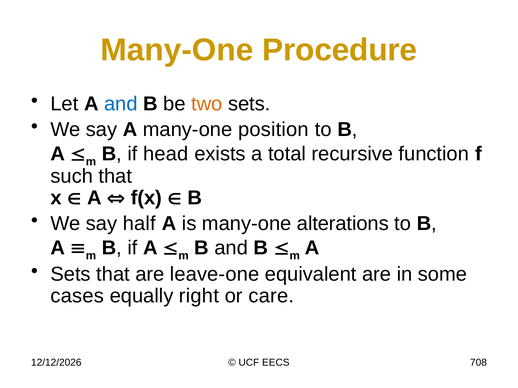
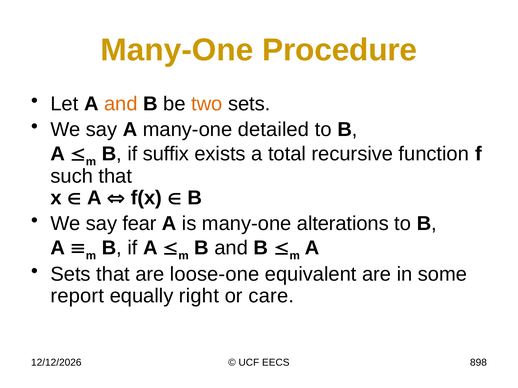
and colour: blue -> orange (121, 104)
position: position -> detailed (273, 130)
head: head -> suffix (166, 154)
half: half -> fear (140, 224)
leave-one: leave-one -> loose-one (215, 274)
cases: cases -> report (77, 296)
708: 708 -> 898 (478, 363)
